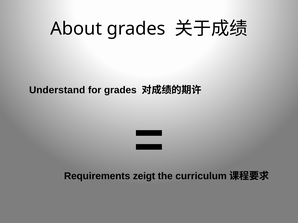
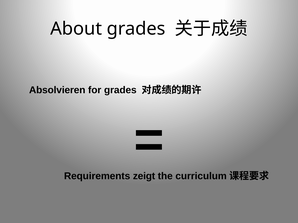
Understand: Understand -> Absolvieren (57, 90)
